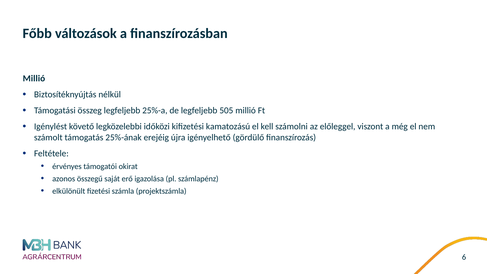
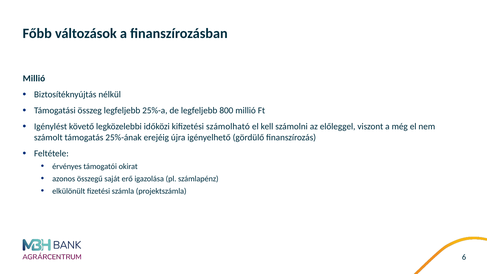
505: 505 -> 800 (226, 111)
kamatozású: kamatozású -> számolható (228, 127)
